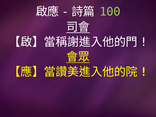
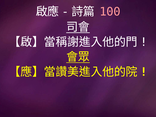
100 colour: light green -> pink (110, 12)
